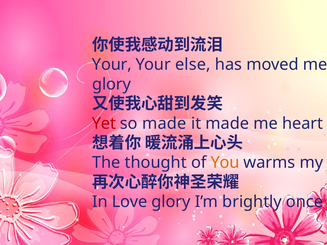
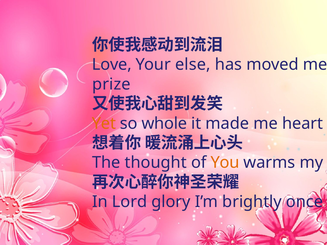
Your: Your -> Love (112, 65)
glory: glory -> prize (111, 84)
Yet colour: red -> orange (104, 123)
so made: made -> whole (164, 123)
Love: Love -> Lord (130, 202)
